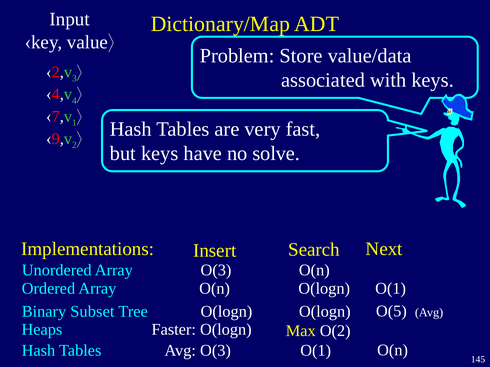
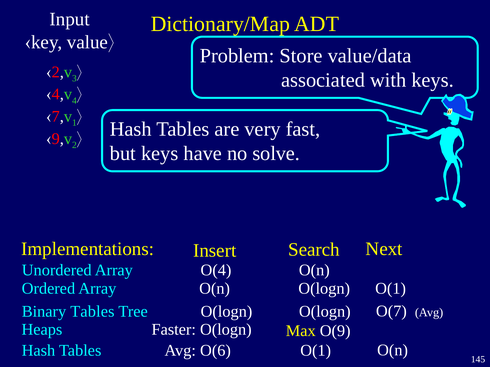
O(3: O(3 -> O(4 (216, 270)
O(5: O(5 -> O(7 (391, 312)
Binary Subset: Subset -> Tables (92, 312)
O(2: O(2 -> O(9 (335, 331)
Avg O(3: O(3 -> O(6 (215, 351)
